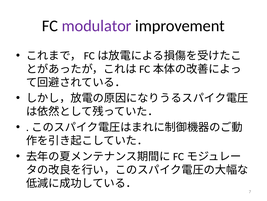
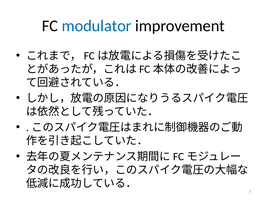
modulator colour: purple -> blue (97, 26)
